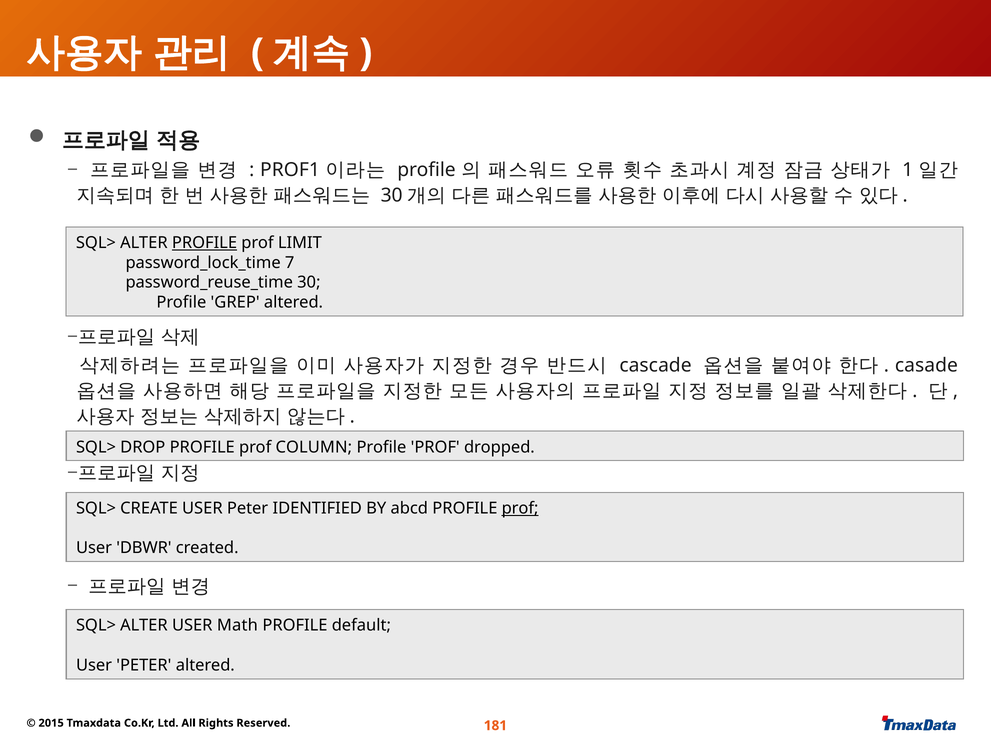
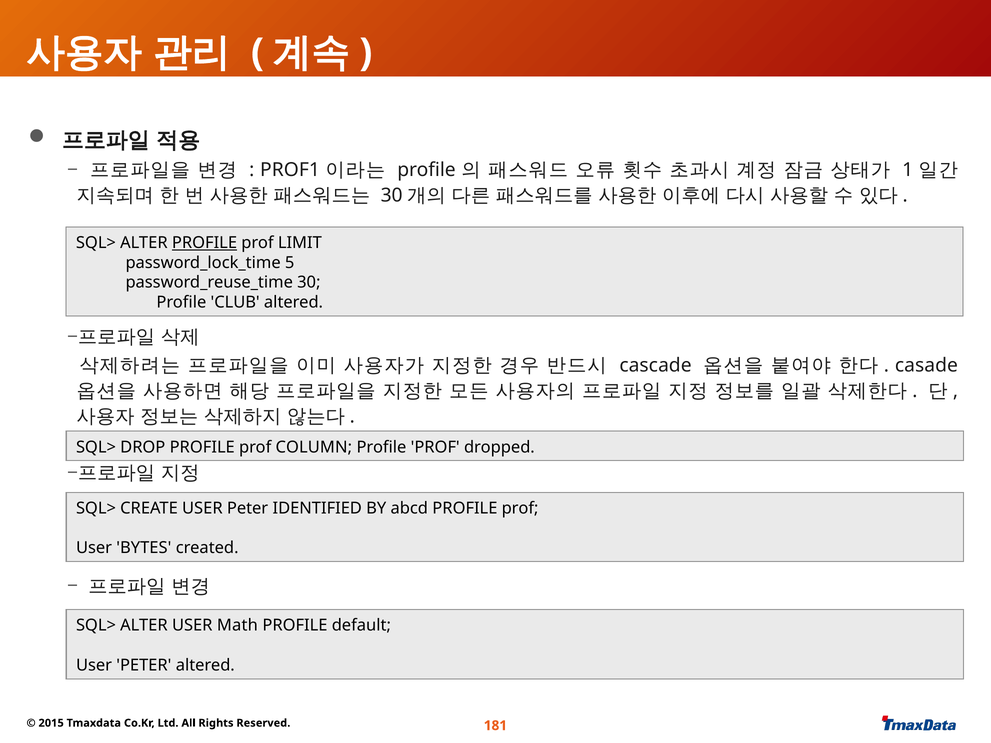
7: 7 -> 5 (290, 263)
GREP: GREP -> CLUB (235, 302)
prof underline: present -> none (520, 508)
DBWR: DBWR -> BYTES (144, 548)
